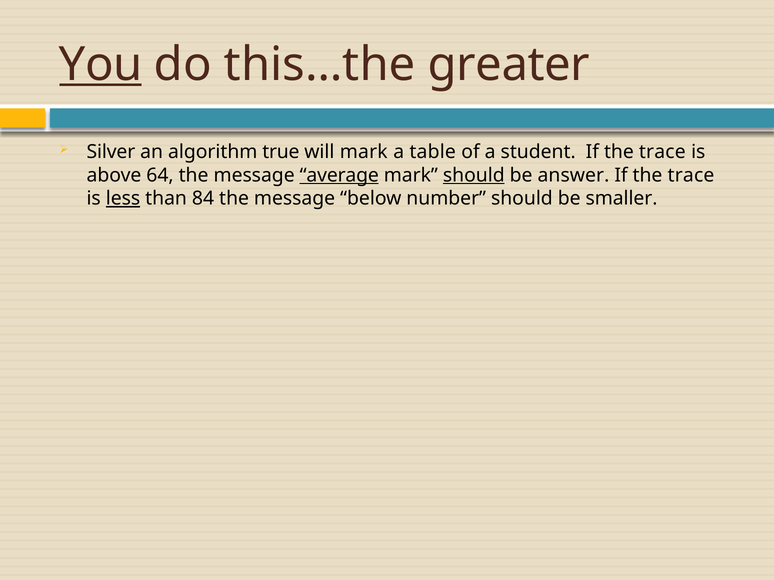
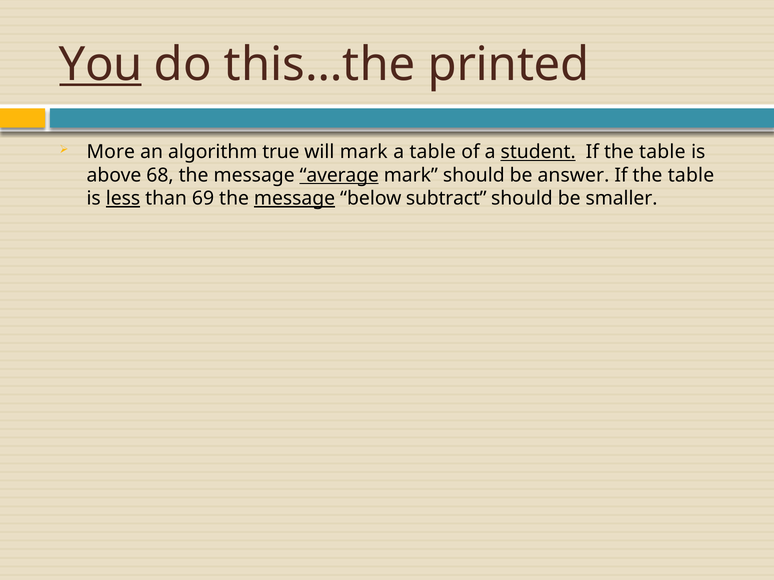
greater: greater -> printed (509, 65)
Silver: Silver -> More (111, 152)
student underline: none -> present (538, 152)
trace: trace -> table (662, 152)
64: 64 -> 68 (160, 175)
should underline: present -> none (474, 175)
trace: trace -> table (691, 175)
84: 84 -> 69 (203, 199)
message underline: none -> present (295, 199)
number: number -> subtract (446, 199)
